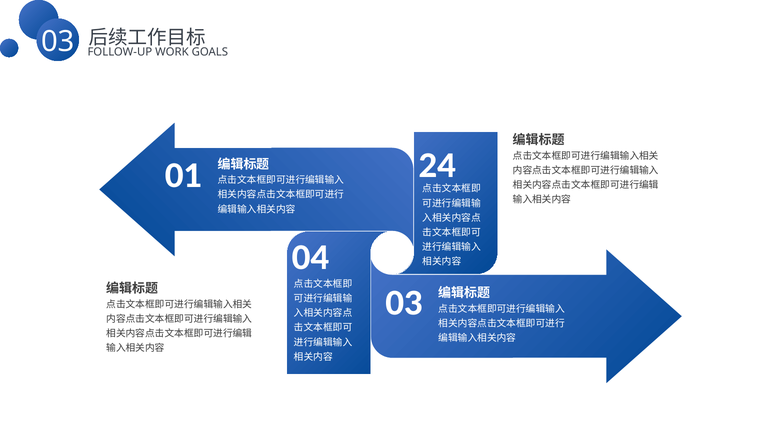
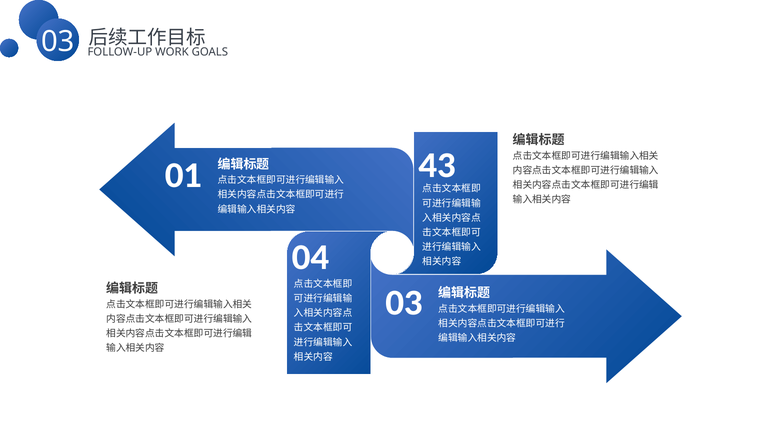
24: 24 -> 43 (437, 167)
